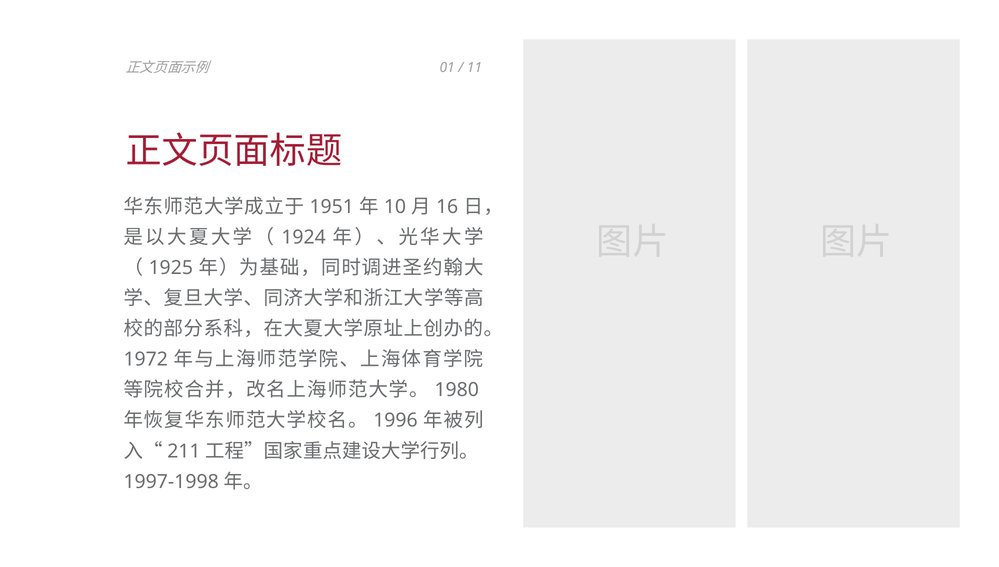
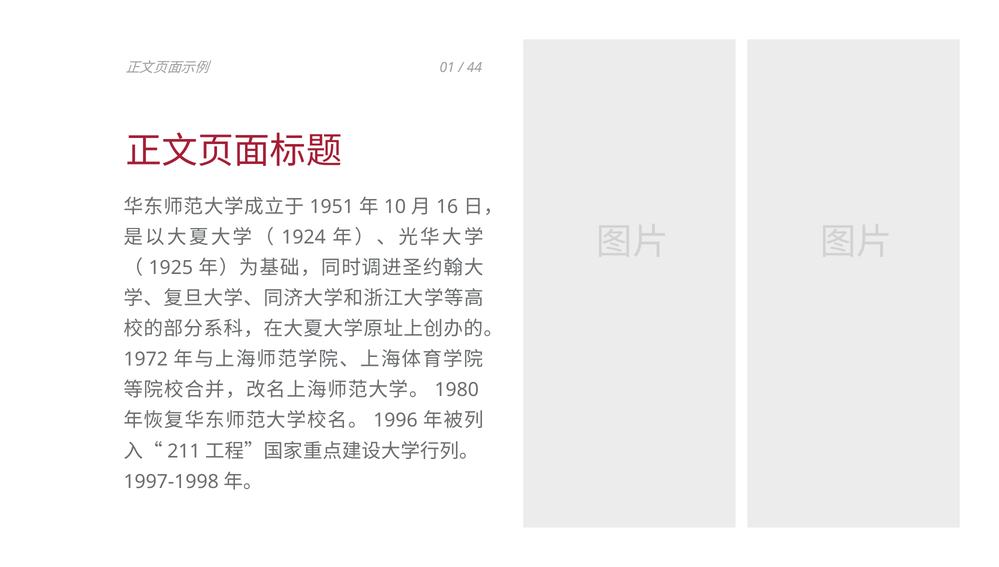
11: 11 -> 44 (474, 68)
